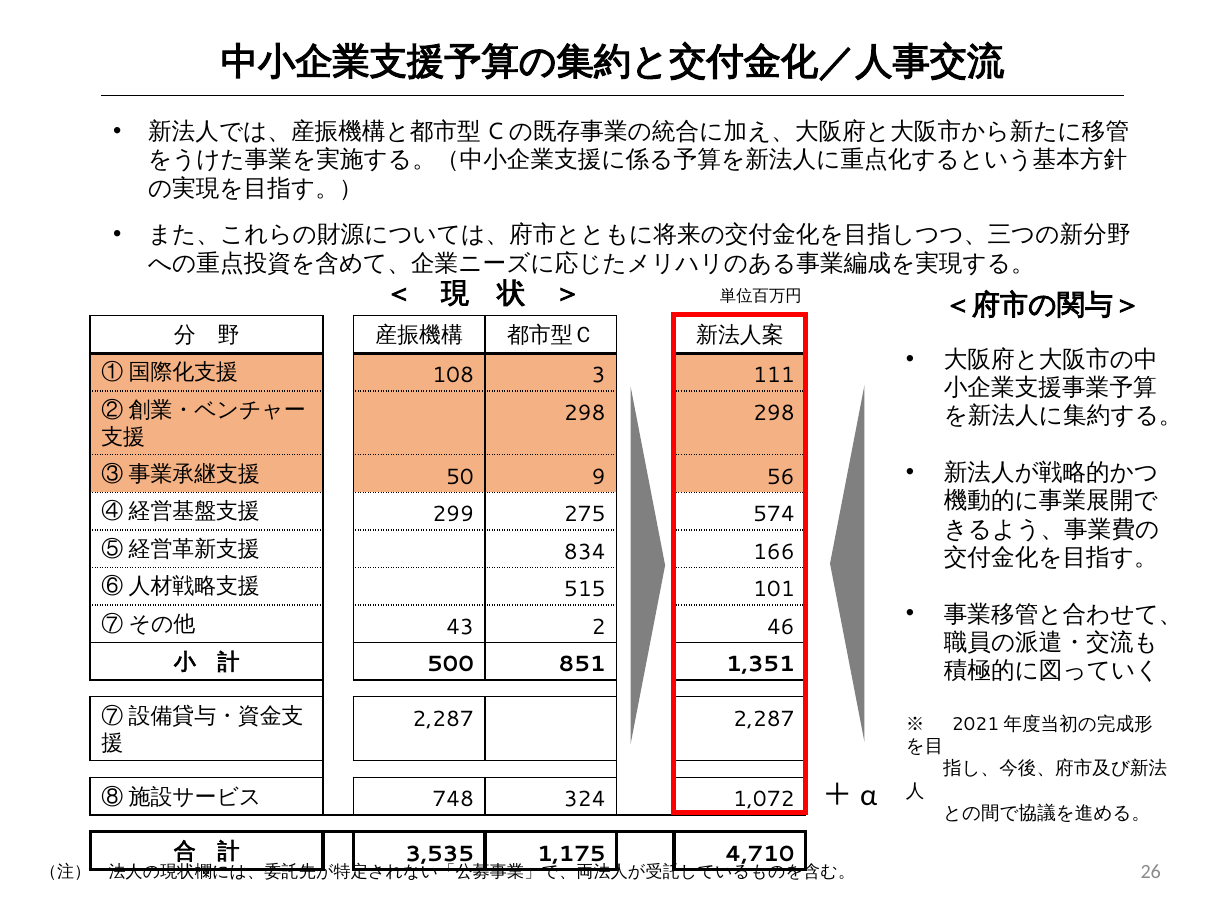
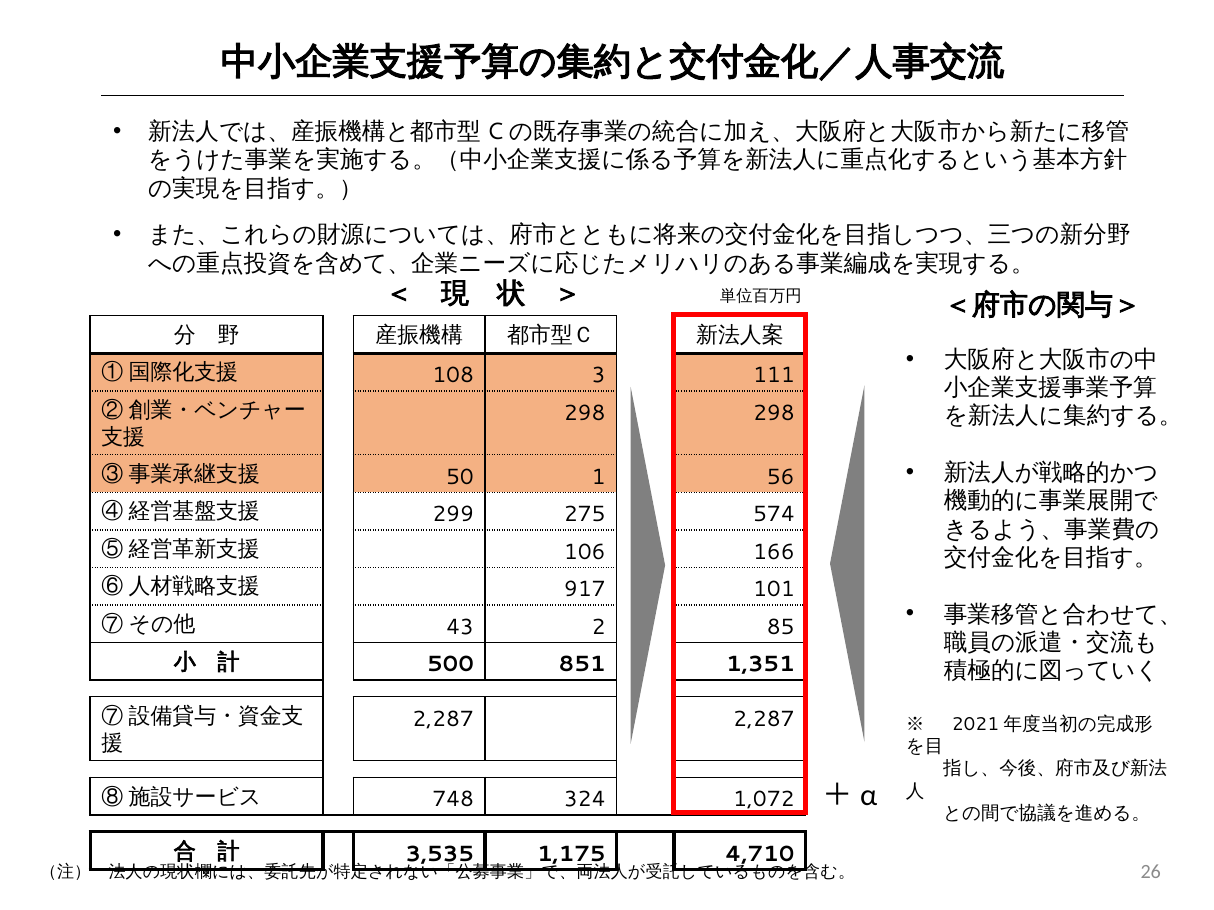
9: 9 -> 1 (599, 477)
834: 834 -> 106 (585, 552)
515: 515 -> 917 (585, 590)
46: 46 -> 85 (781, 627)
